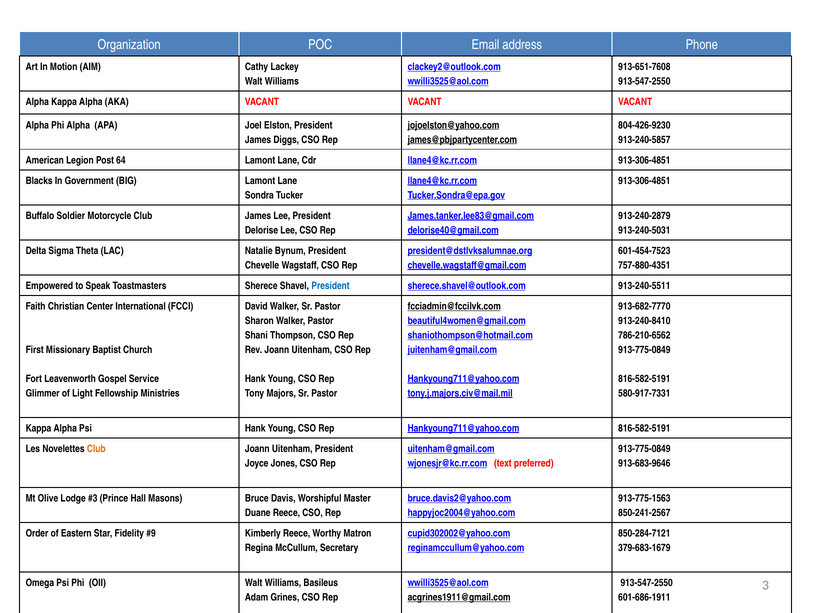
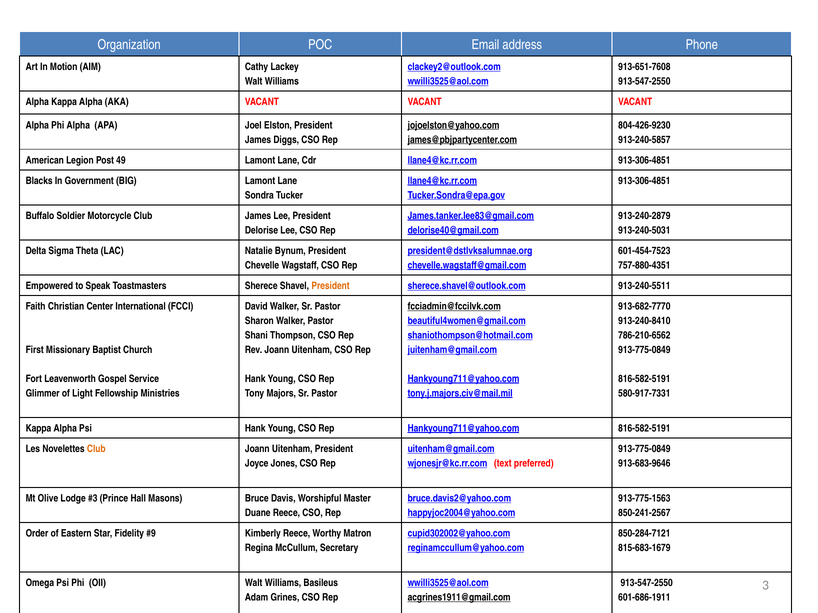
64: 64 -> 49 (121, 160)
President colour: blue -> orange (331, 286)
379-683-1679: 379-683-1679 -> 815-683-1679 (644, 548)
